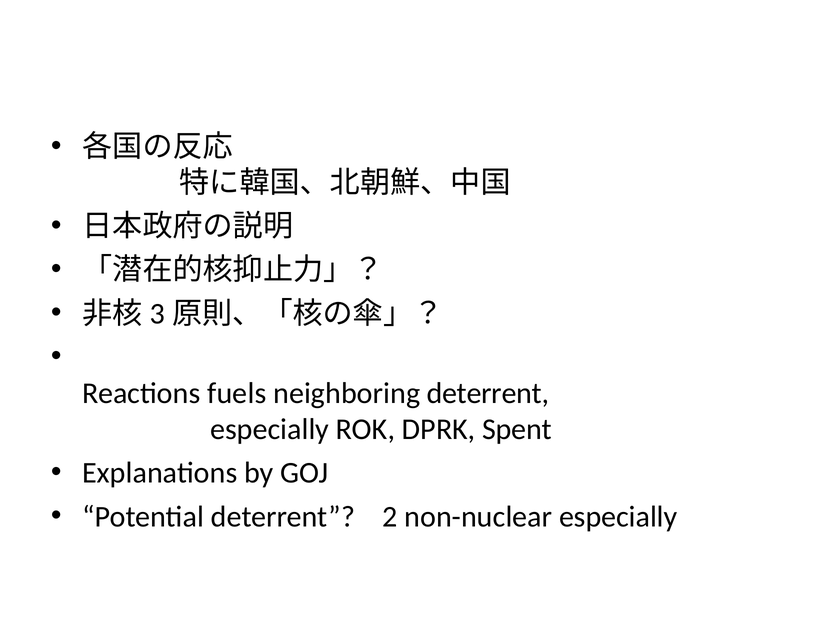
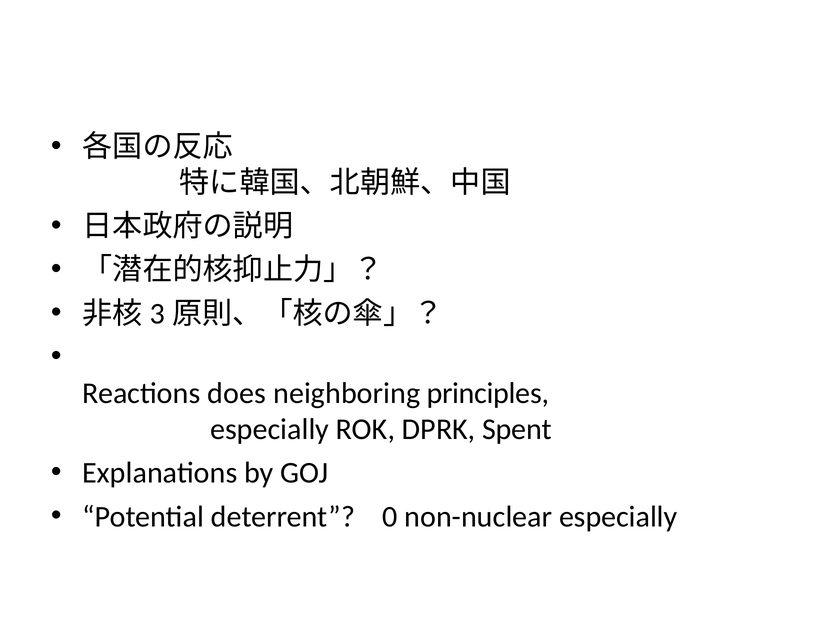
fuels: fuels -> does (237, 393)
neighboring deterrent: deterrent -> principles (488, 393)
2: 2 -> 0 (390, 516)
